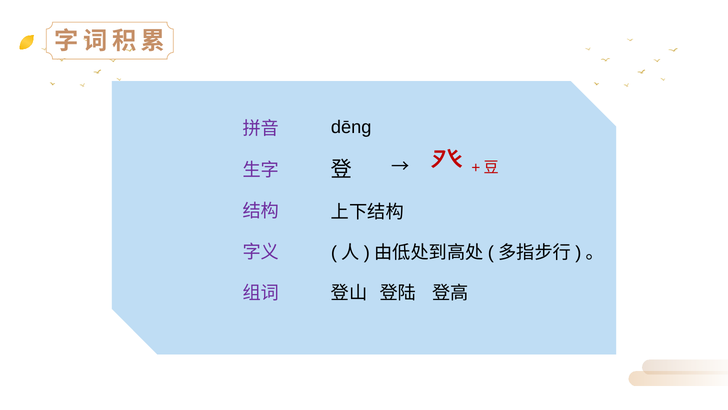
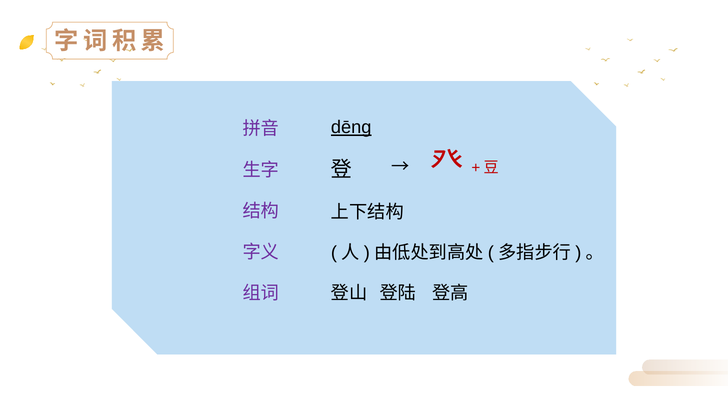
dēng underline: none -> present (351, 127)
